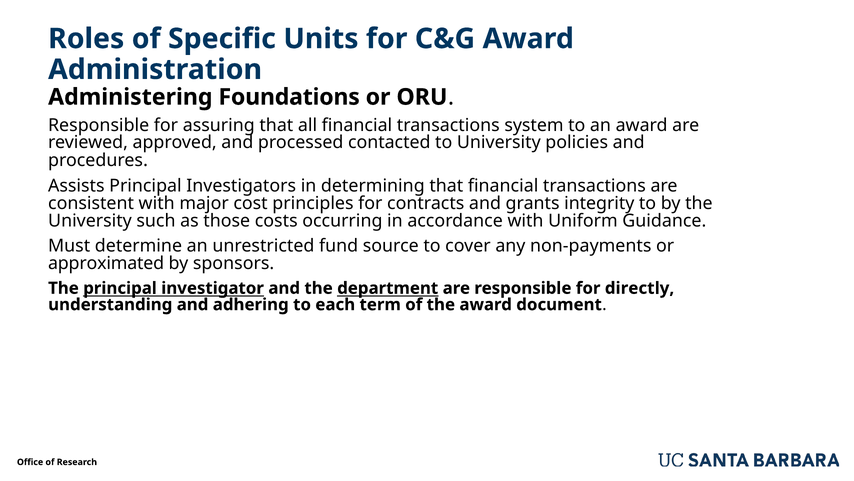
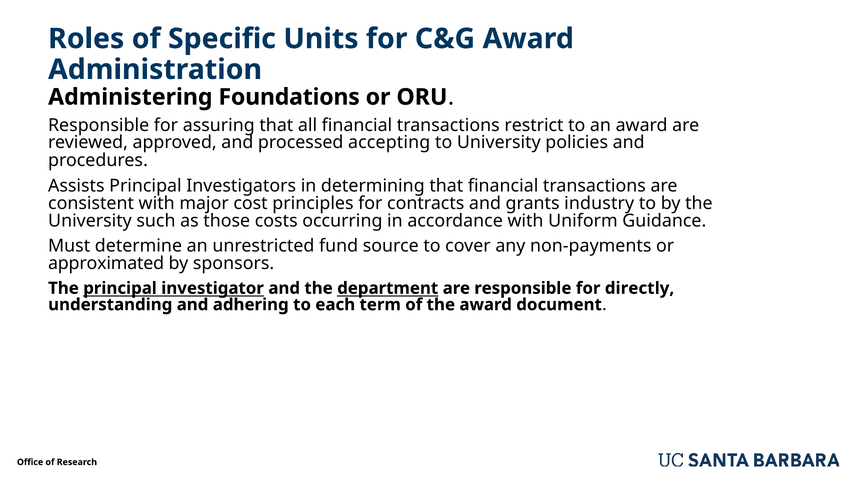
system: system -> restrict (534, 125)
contacted: contacted -> accepting (389, 142)
integrity: integrity -> industry (599, 203)
